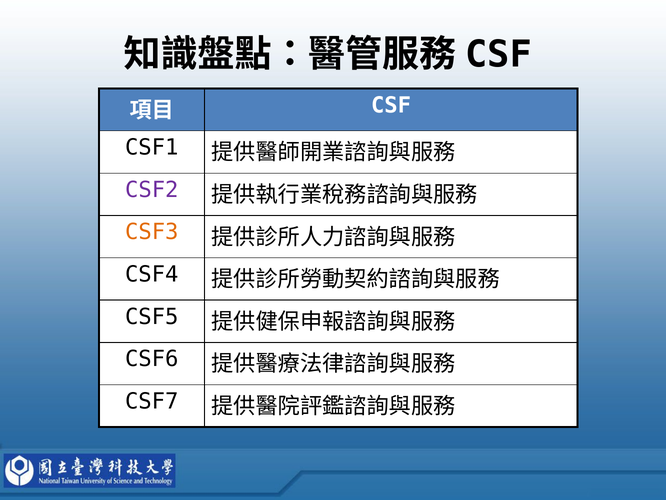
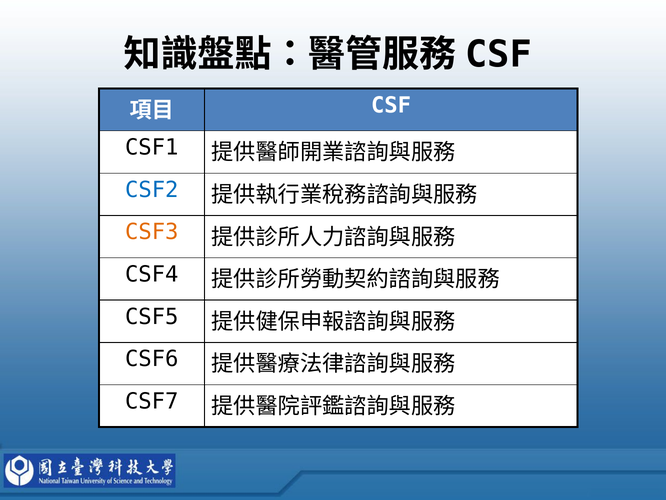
CSF2 colour: purple -> blue (152, 190)
